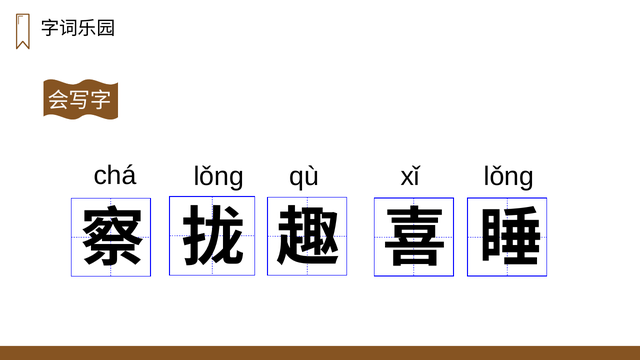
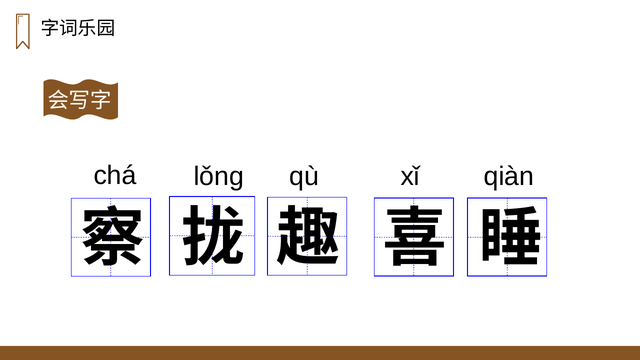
lǒnɡ: lǒnɡ -> qiàn (509, 176)
